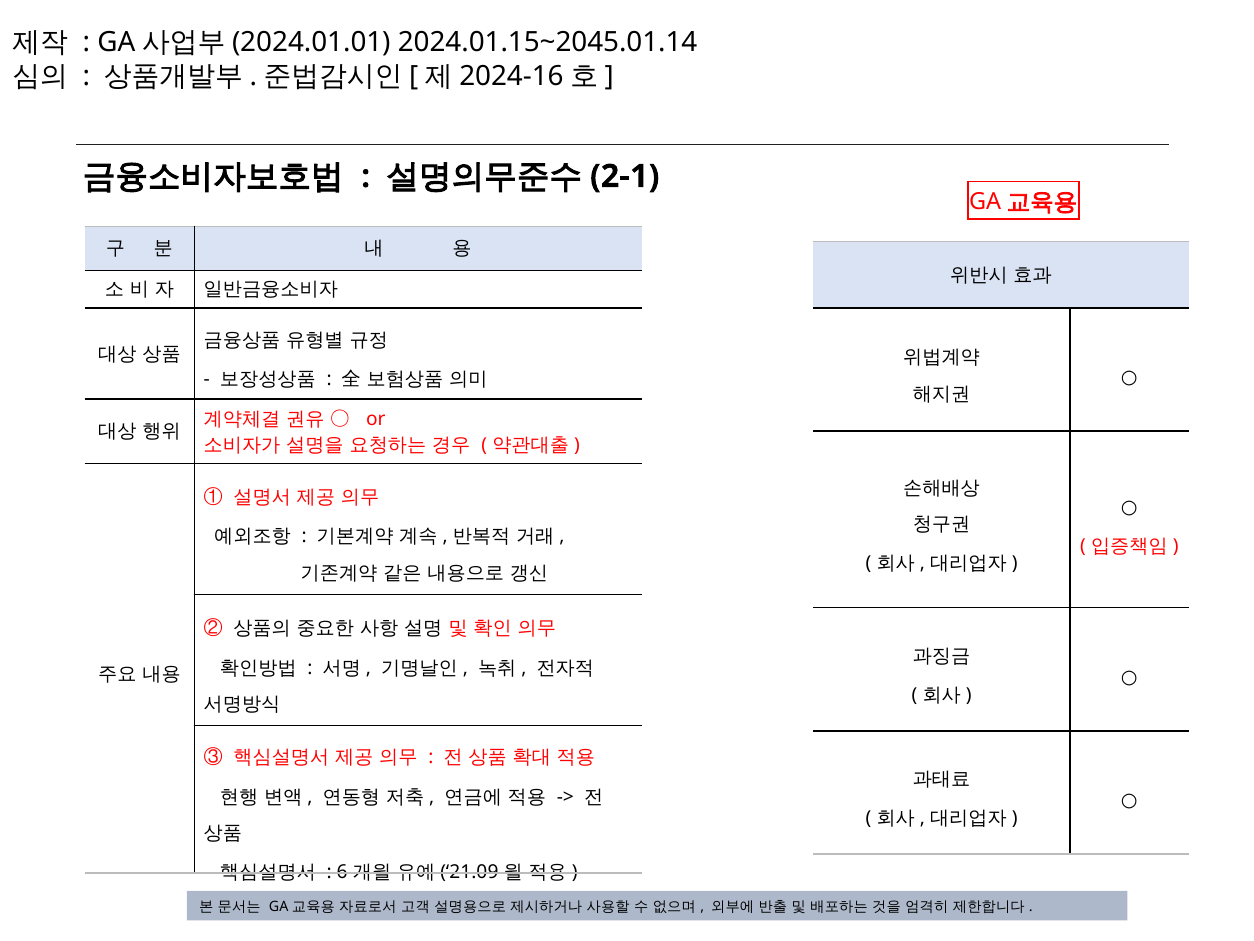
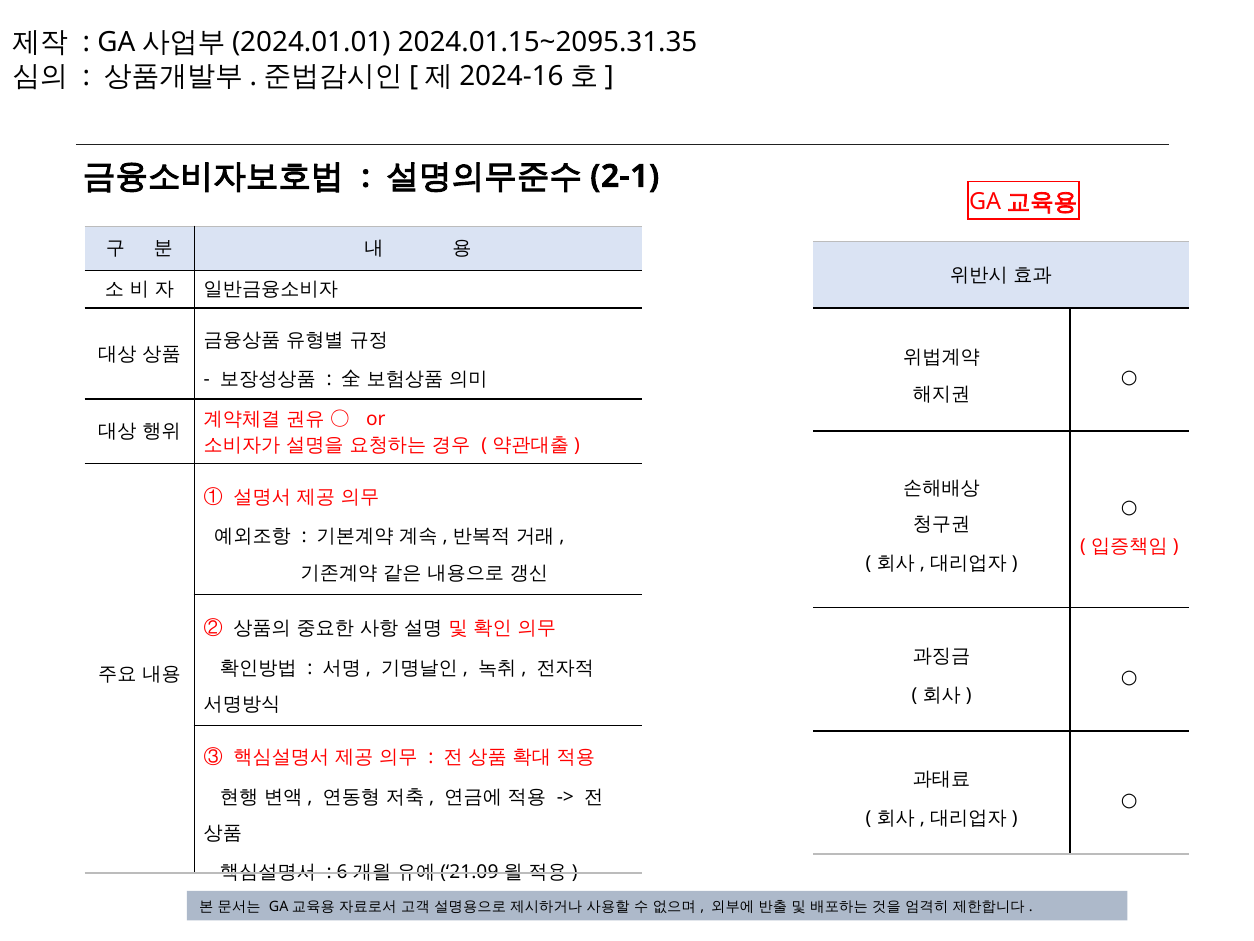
2024.01.15~2045.01.14: 2024.01.15~2045.01.14 -> 2024.01.15~2095.31.35 (548, 43)
